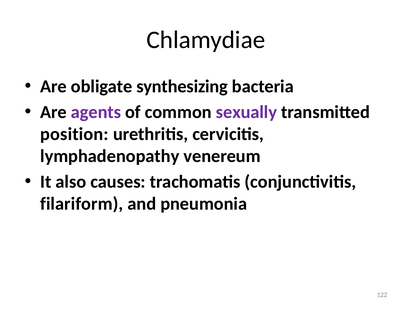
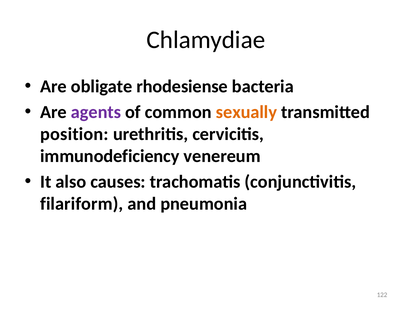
synthesizing: synthesizing -> rhodesiense (182, 86)
sexually colour: purple -> orange (246, 112)
lymphadenopathy: lymphadenopathy -> immunodeficiency (110, 156)
